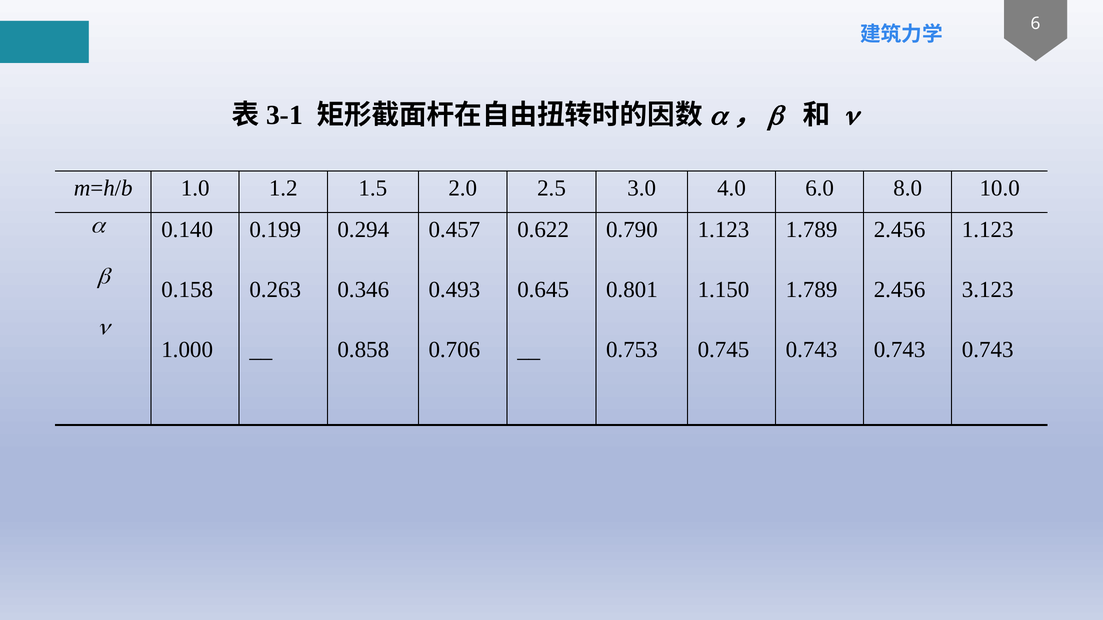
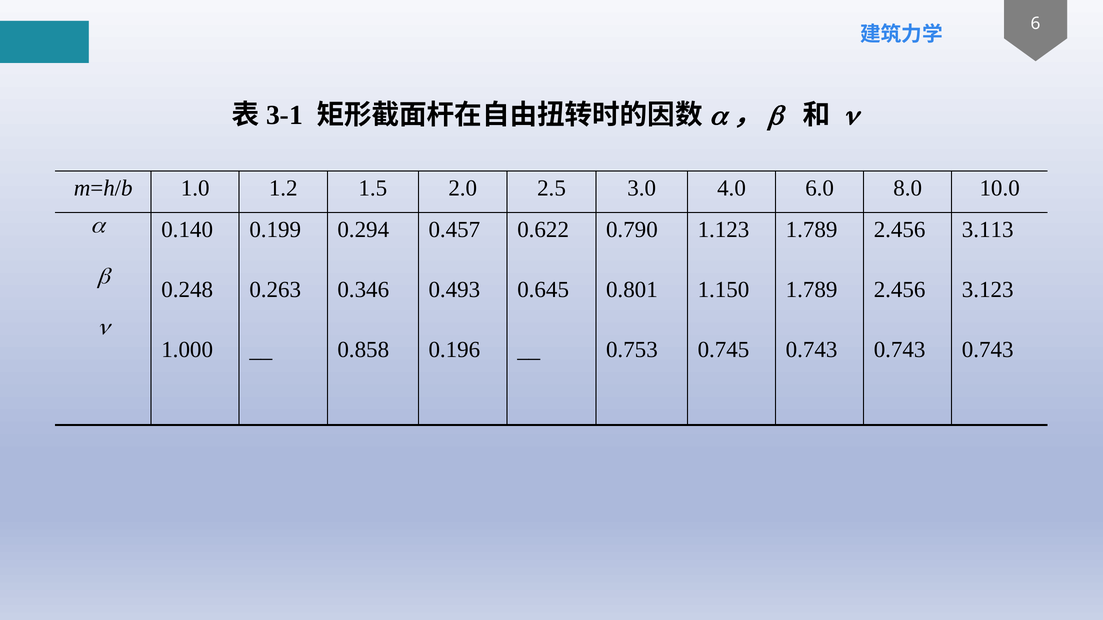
1.123: 1.123 -> 3.113 (988, 230)
0.158: 0.158 -> 0.248 (187, 290)
0.706: 0.706 -> 0.196 (454, 350)
